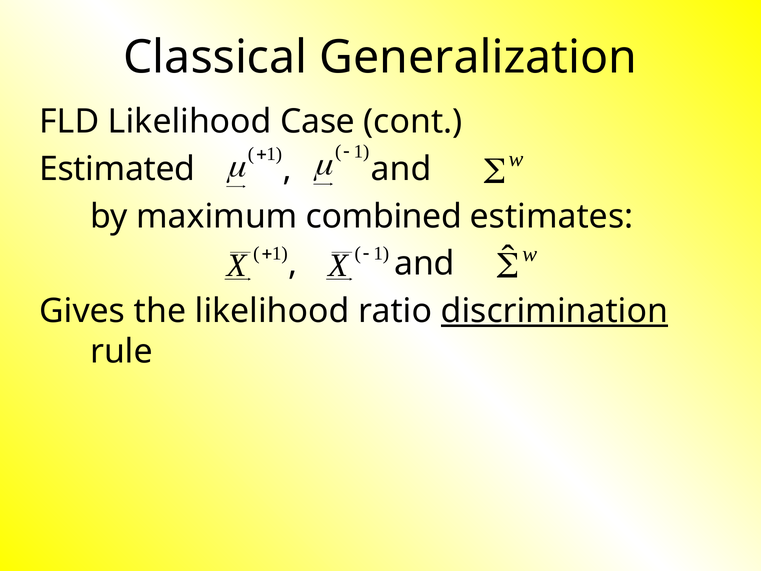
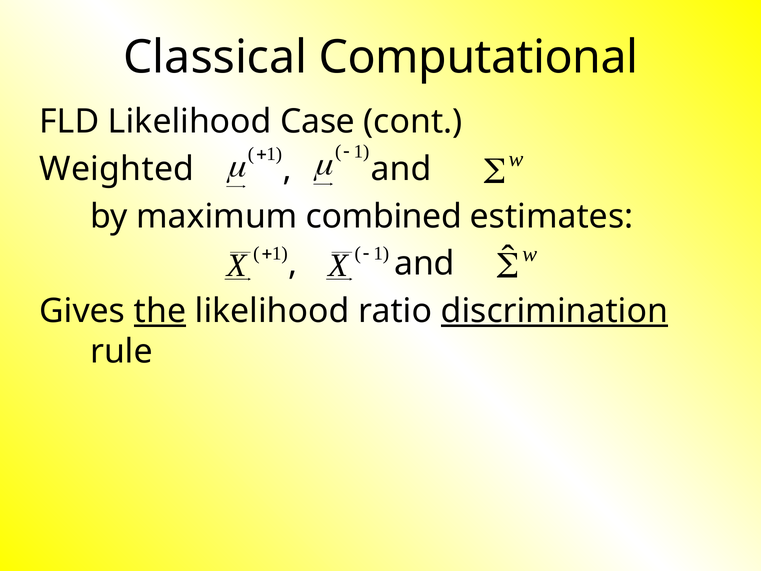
Generalization: Generalization -> Computational (478, 57)
Estimated: Estimated -> Weighted (117, 169)
the underline: none -> present (160, 311)
